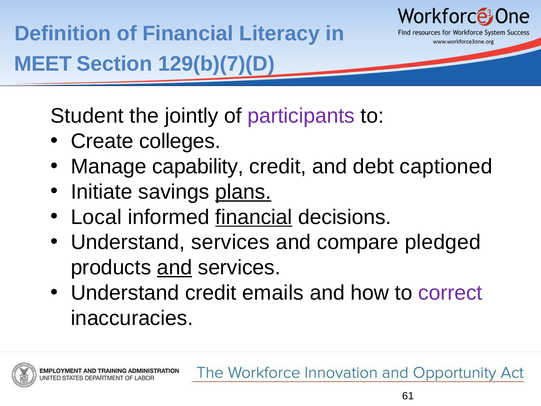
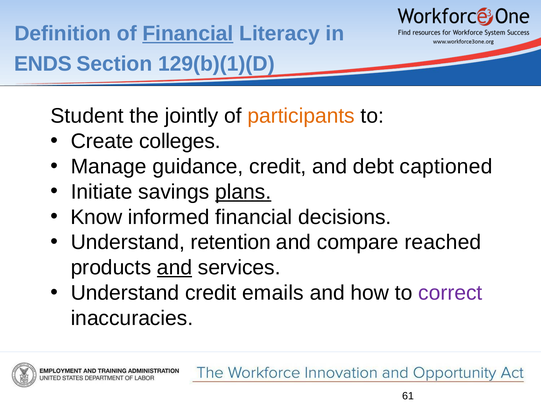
Financial underline: none -> present (188, 34)
MEET: MEET -> ENDS (43, 64)
129(b)(7)(D: 129(b)(7)(D -> 129(b)(1)(D (216, 64)
participants colour: purple -> orange (301, 116)
capability: capability -> guidance (198, 166)
Local: Local -> Know (96, 217)
financial underline: present -> none (254, 217)
Understand services: services -> retention (231, 242)
pledged: pledged -> reached (443, 242)
